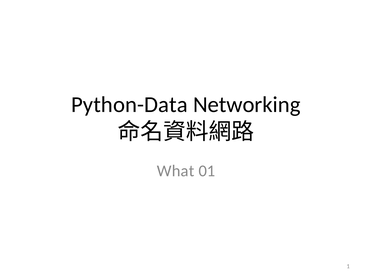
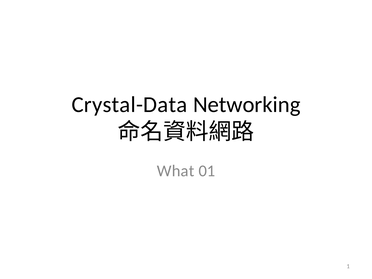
Python-Data: Python-Data -> Crystal-Data (129, 105)
